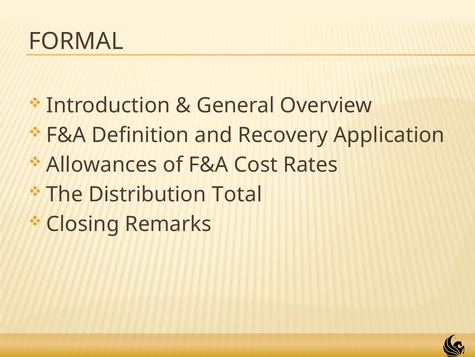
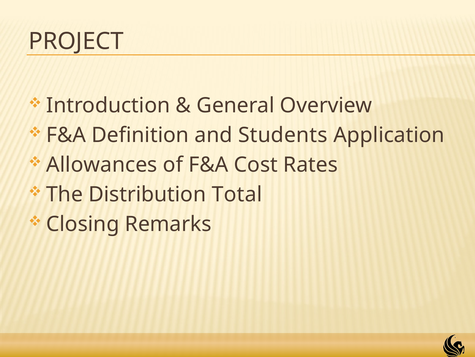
FORMAL: FORMAL -> PROJECT (76, 41)
Recovery: Recovery -> Students (283, 135)
